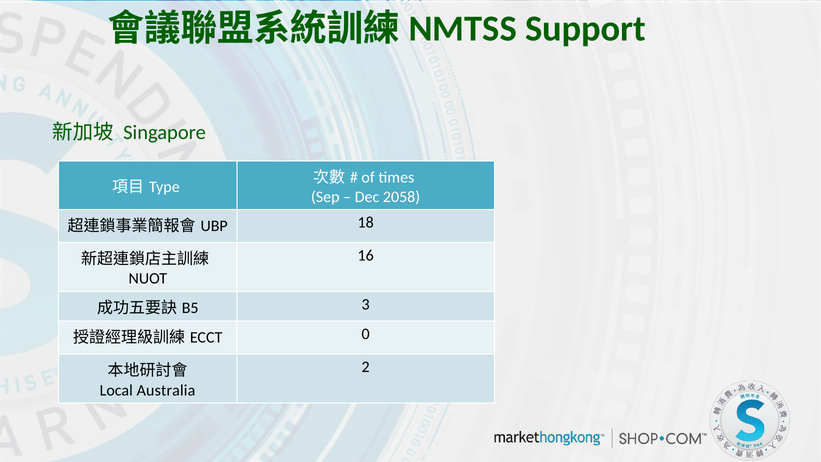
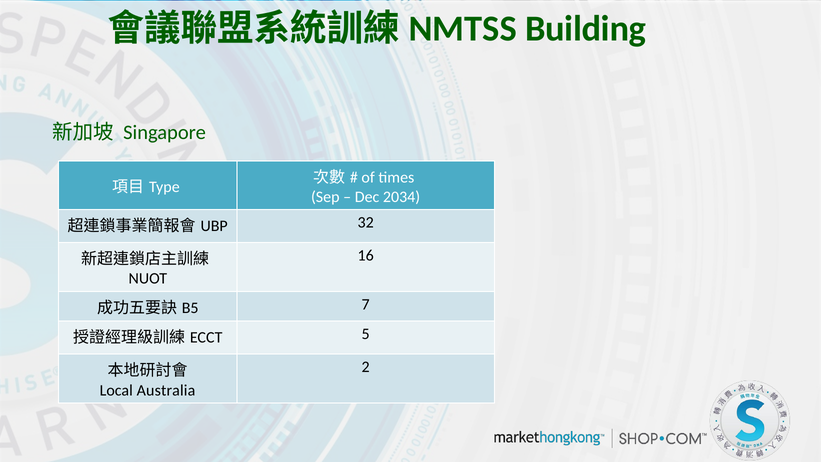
Support: Support -> Building (586, 28)
2058: 2058 -> 2034 (402, 197)
18: 18 -> 32 (366, 223)
3: 3 -> 7 (366, 304)
0: 0 -> 5 (366, 334)
